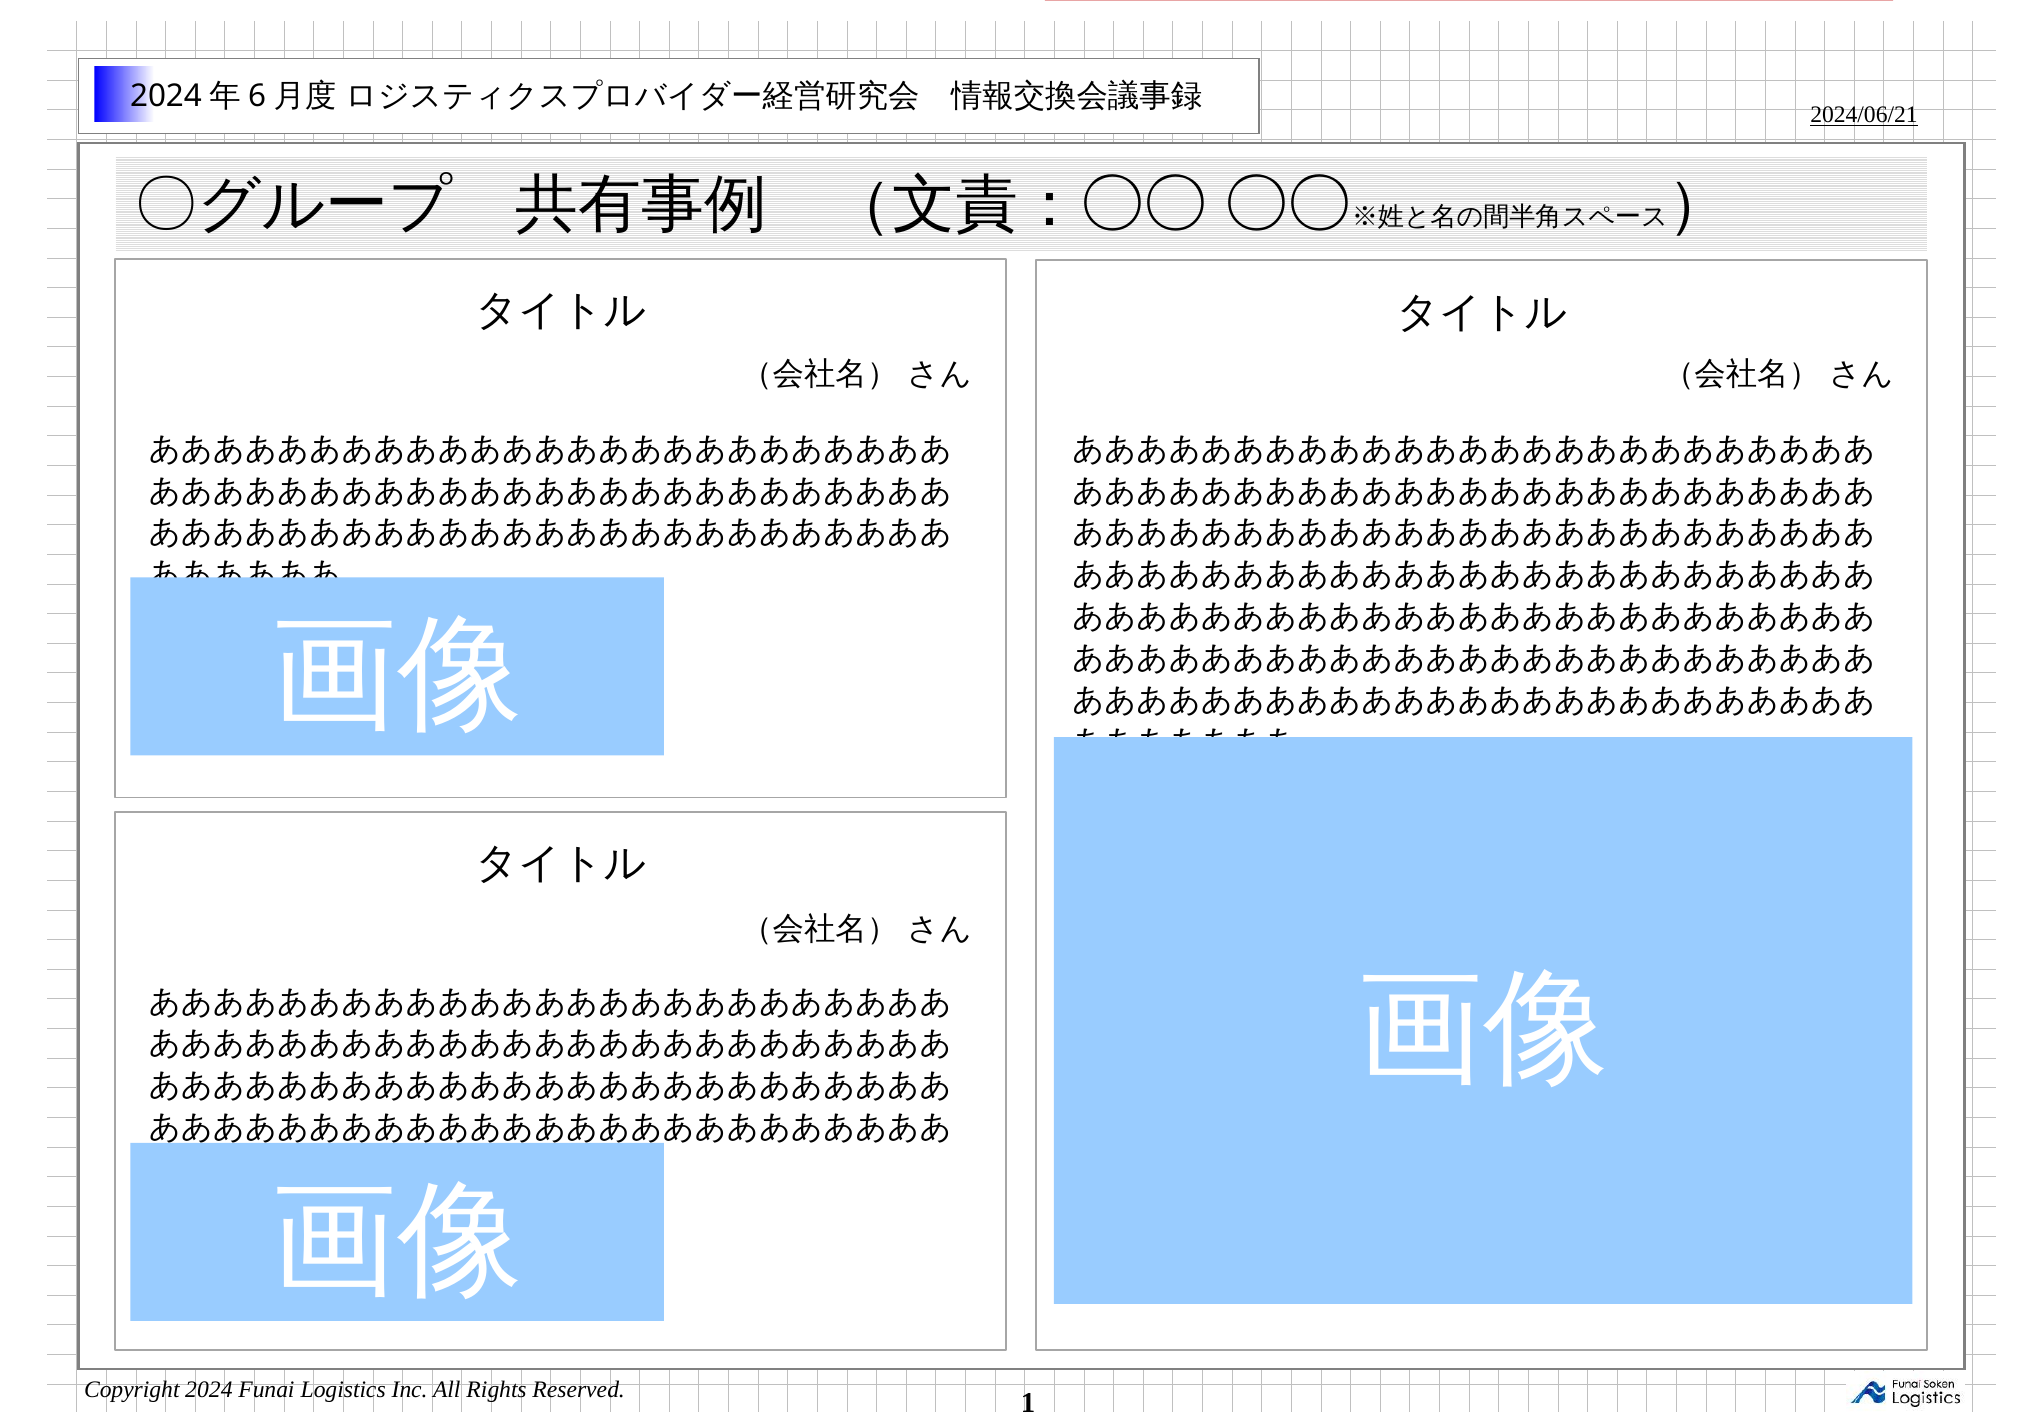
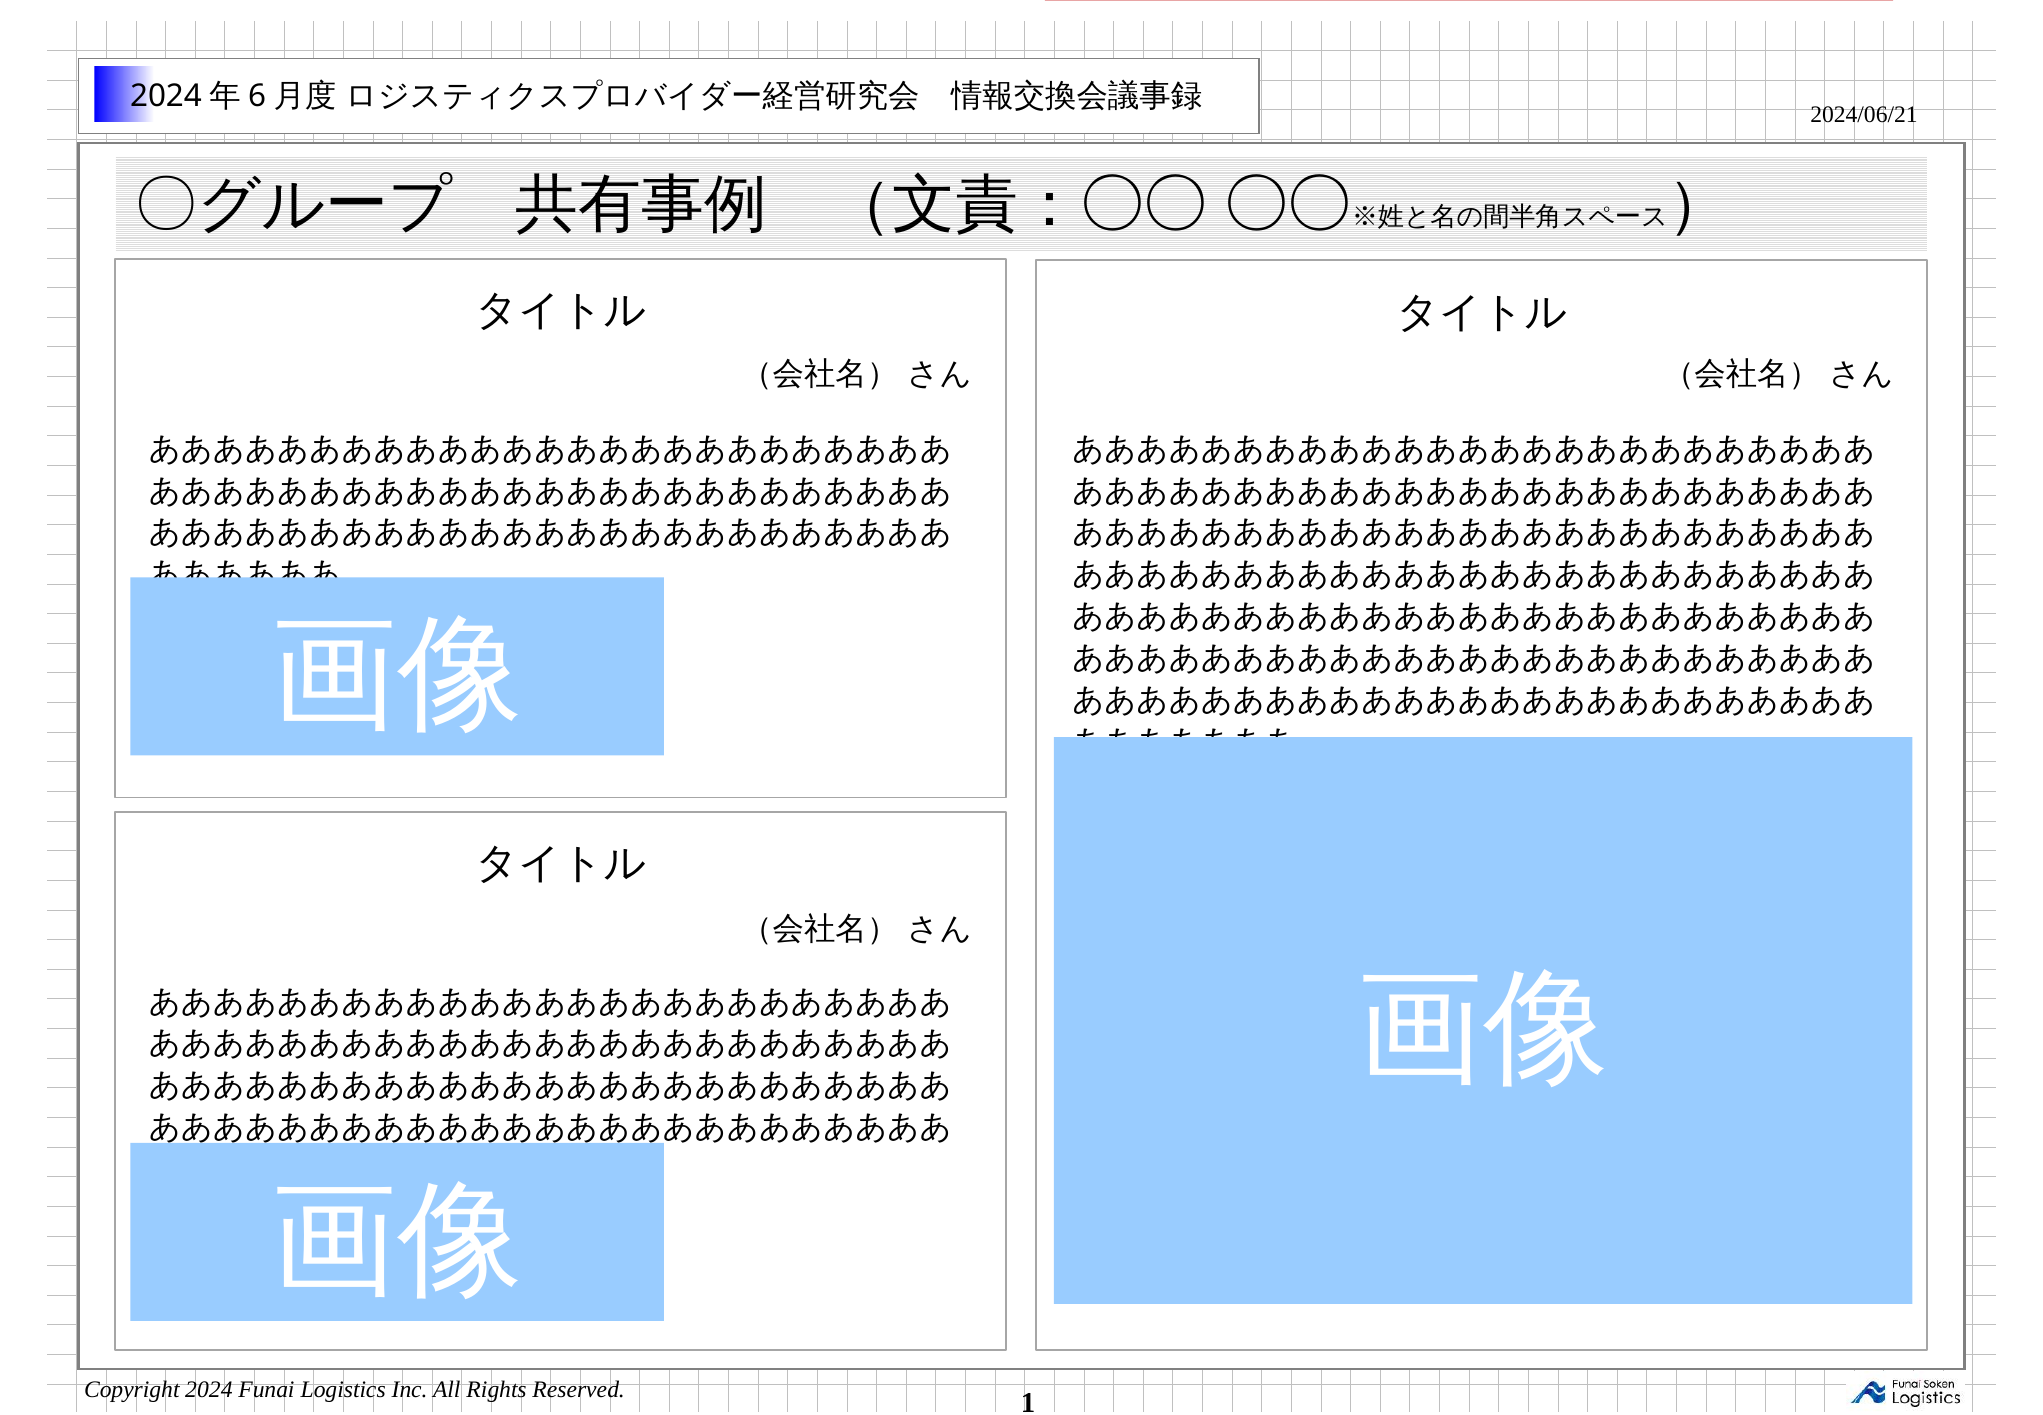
2024/06/21 underline: present -> none (1864, 115)
